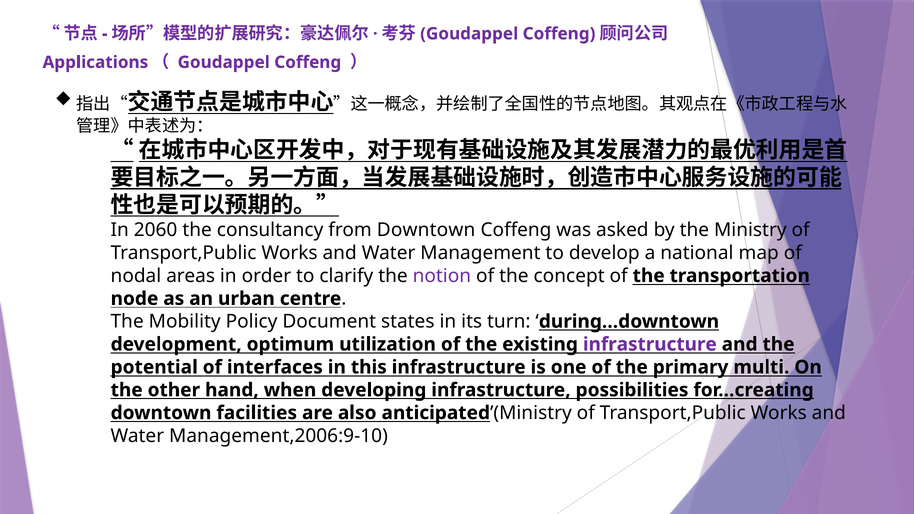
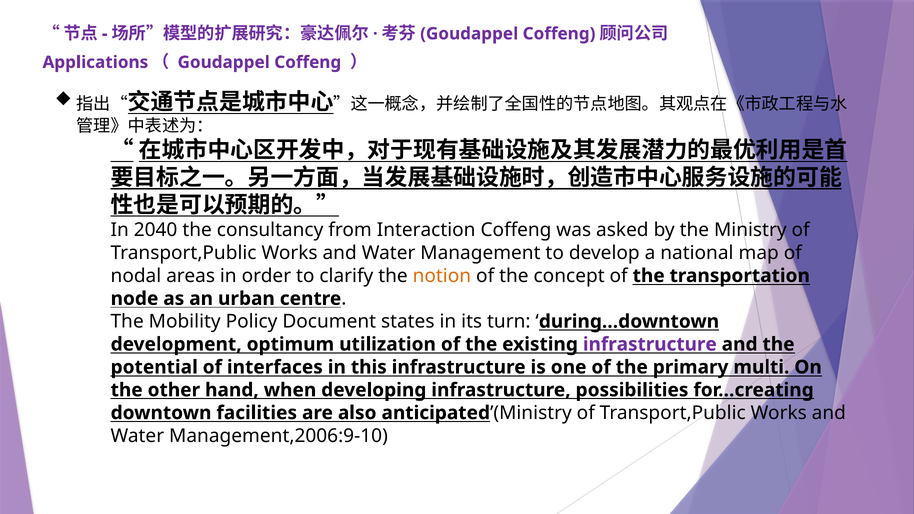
2060: 2060 -> 2040 (156, 230)
from Downtown: Downtown -> Interaction (426, 230)
notion colour: purple -> orange (442, 276)
